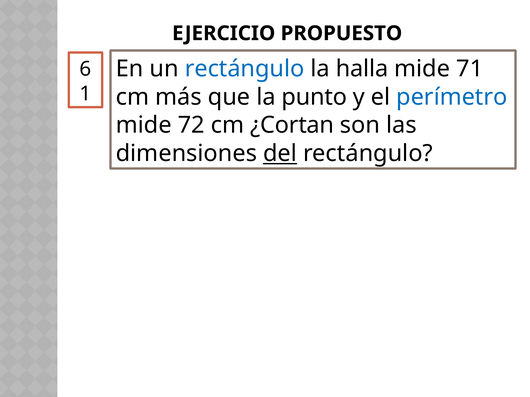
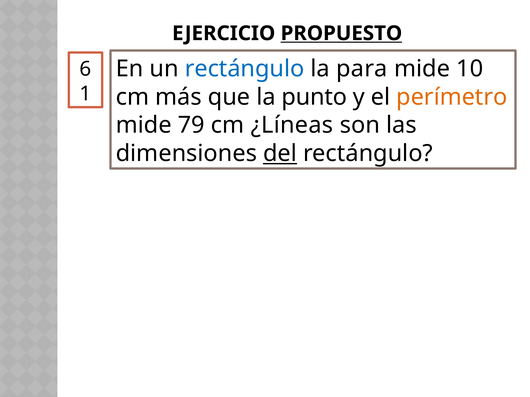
PROPUESTO underline: none -> present (341, 33)
halla: halla -> para (362, 69)
71: 71 -> 10 (470, 69)
perímetro colour: blue -> orange (452, 97)
72: 72 -> 79 (191, 125)
¿Cortan: ¿Cortan -> ¿Líneas (292, 125)
